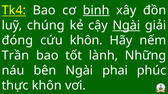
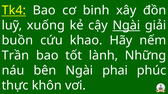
binh underline: present -> none (96, 10)
chúng: chúng -> xuống (46, 25)
đóng: đóng -> buồn (17, 41)
cứu khôn: khôn -> khao (86, 41)
